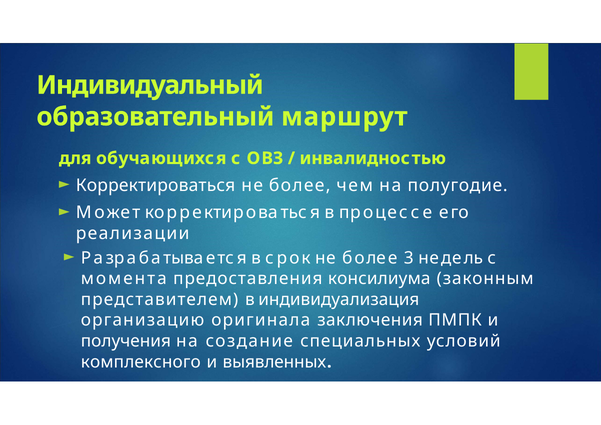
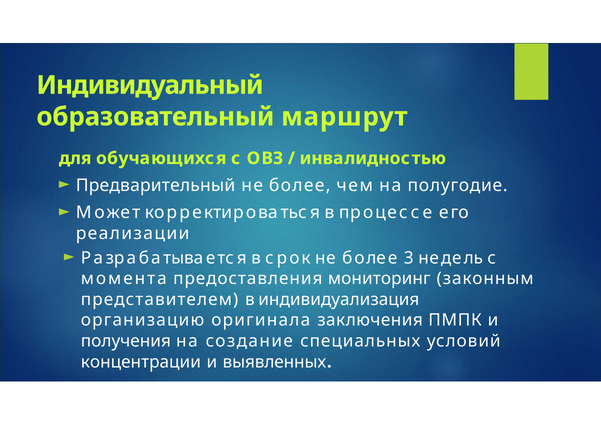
Корректироваться: Корректироваться -> Предварительный (156, 186)
консилиума: консилиума -> мониторинг (379, 279)
комплексного: комплексного -> концентрации (141, 362)
